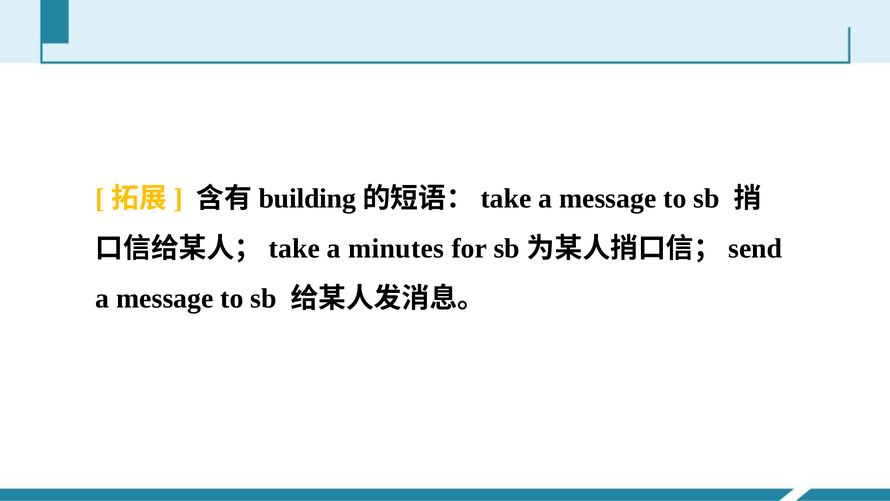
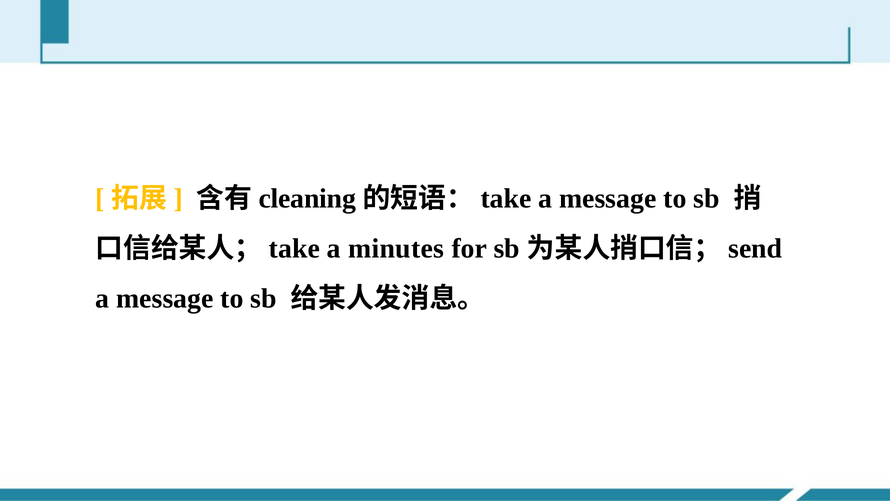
building: building -> cleaning (307, 198)
